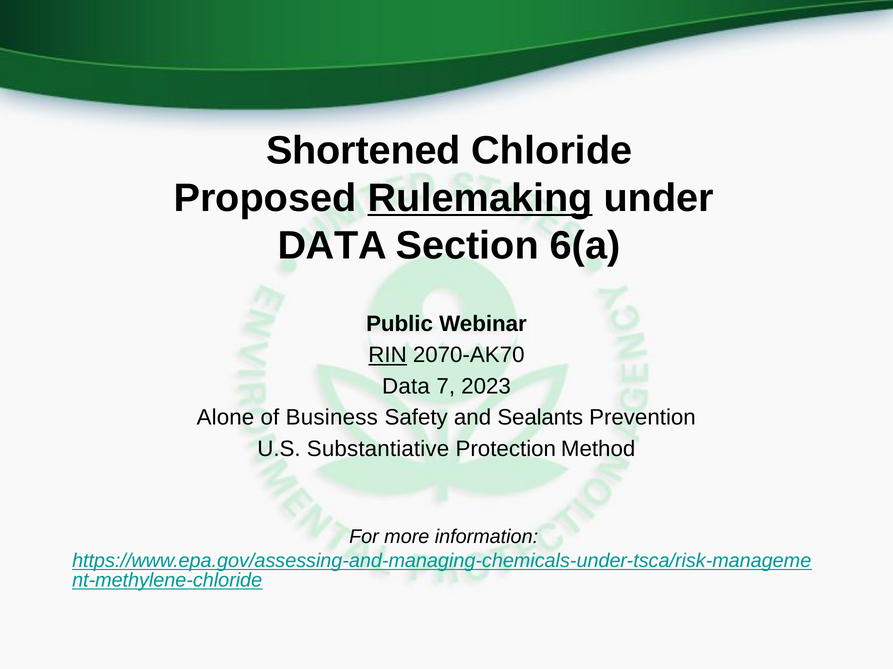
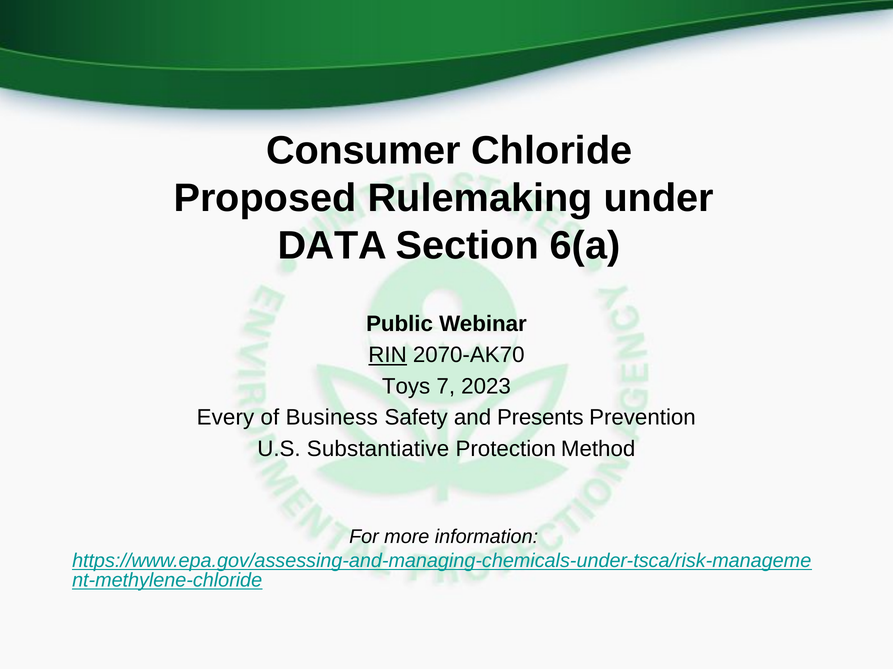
Shortened: Shortened -> Consumer (363, 151)
Rulemaking underline: present -> none (480, 198)
Data: Data -> Toys (406, 387)
Alone: Alone -> Every (225, 418)
Sealants: Sealants -> Presents (540, 418)
